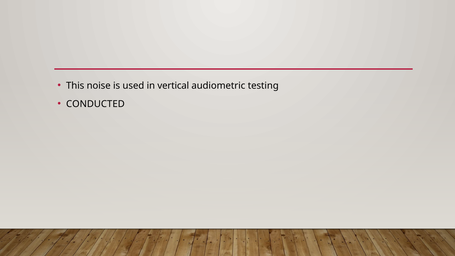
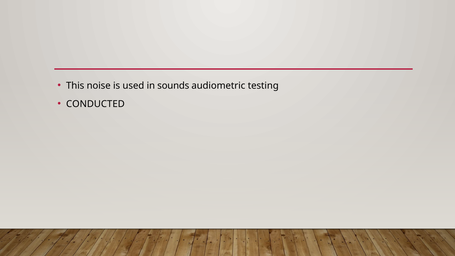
vertical: vertical -> sounds (173, 86)
